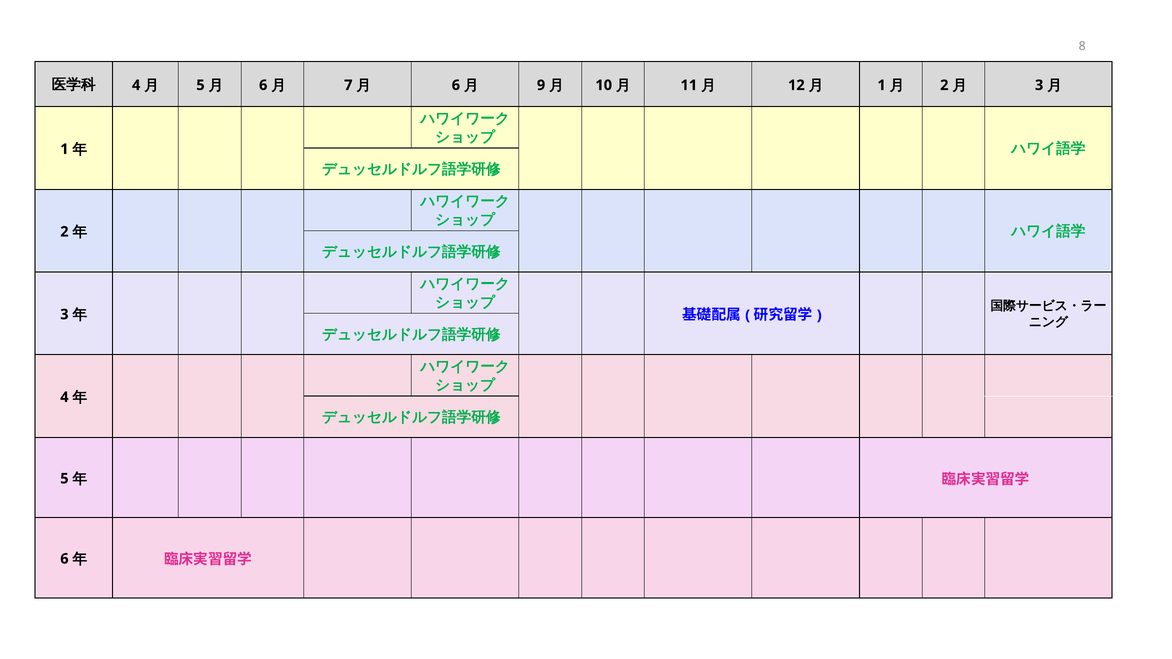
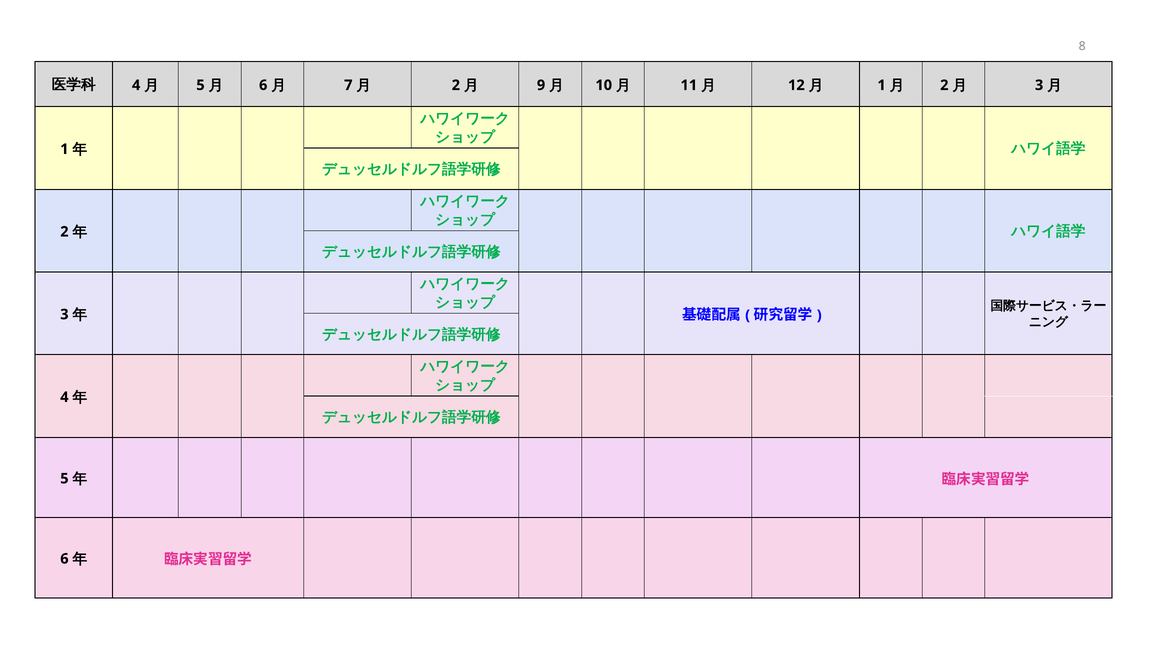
6: 6 -> 2 (456, 85)
